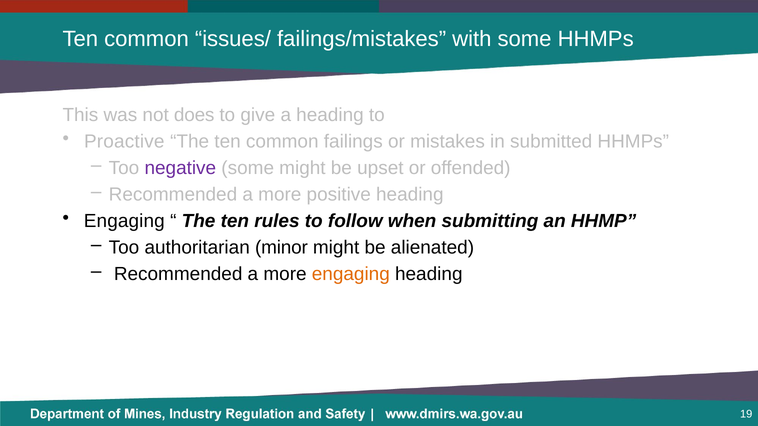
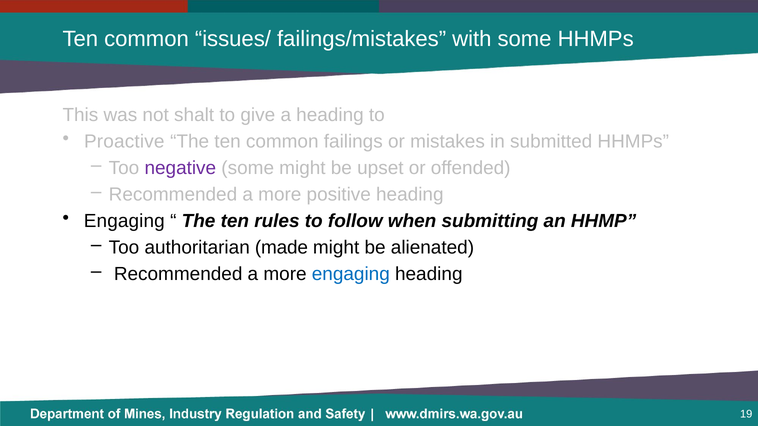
does: does -> shalt (194, 115)
minor: minor -> made (281, 248)
engaging colour: orange -> blue (351, 274)
